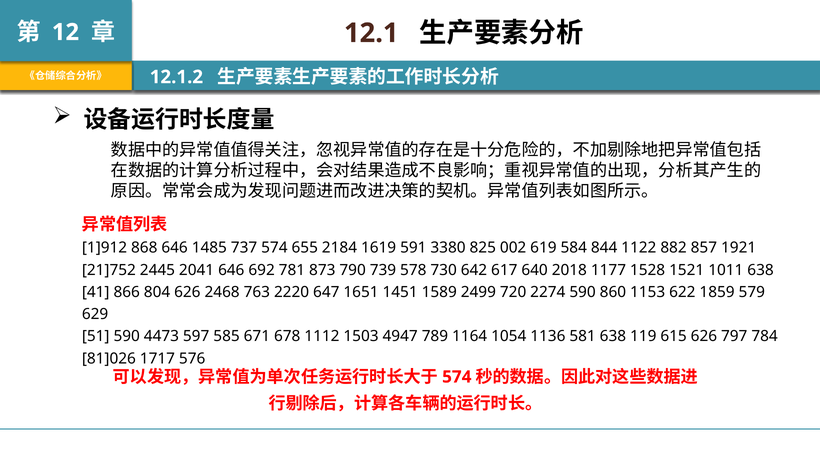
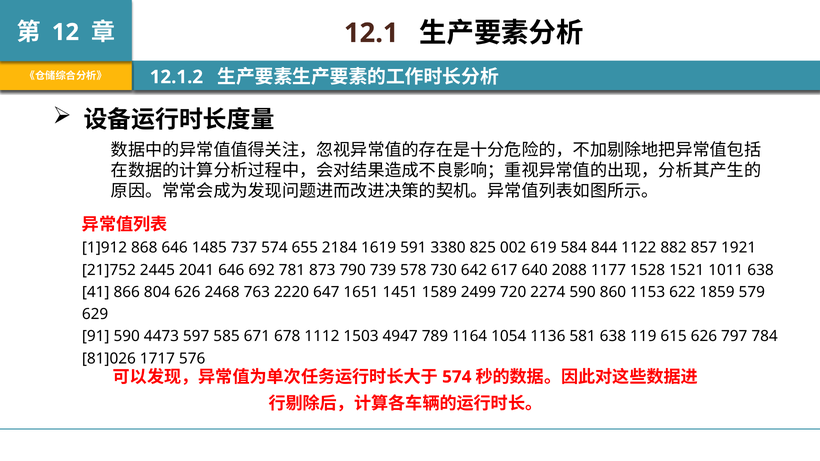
2018: 2018 -> 2088 (569, 270)
51: 51 -> 91 (96, 337)
